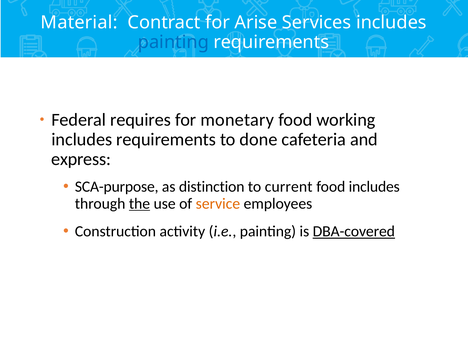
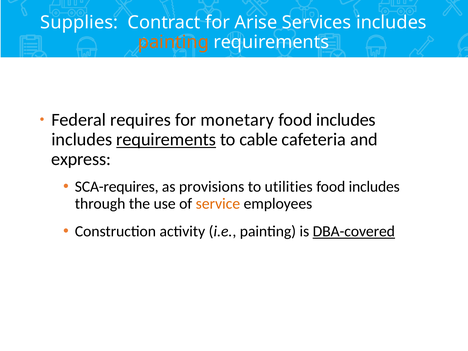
Material: Material -> Supplies (79, 22)
painting colour: blue -> orange (173, 42)
working: working -> includes (346, 120)
requirements underline: none -> present (166, 140)
done: done -> cable (259, 140)
SCA-purpose: SCA-purpose -> SCA-requires (117, 187)
distinction: distinction -> provisions (212, 187)
current: current -> utilities (289, 187)
the underline: present -> none (140, 204)
